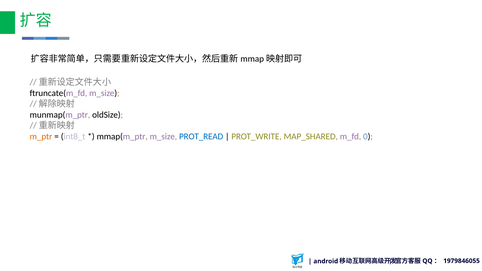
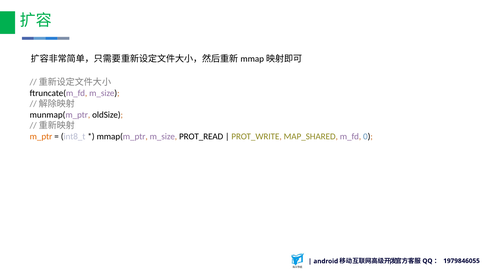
PROT_READ colour: blue -> black (201, 136)
